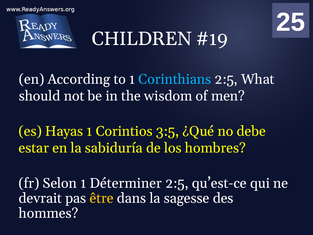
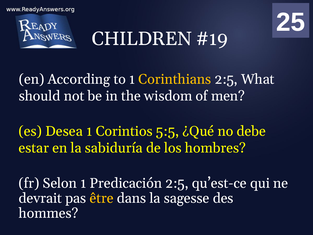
Corinthians colour: light blue -> yellow (175, 79)
Hayas: Hayas -> Desea (64, 131)
3:5: 3:5 -> 5:5 (167, 131)
Déterminer: Déterminer -> Predicación (126, 183)
